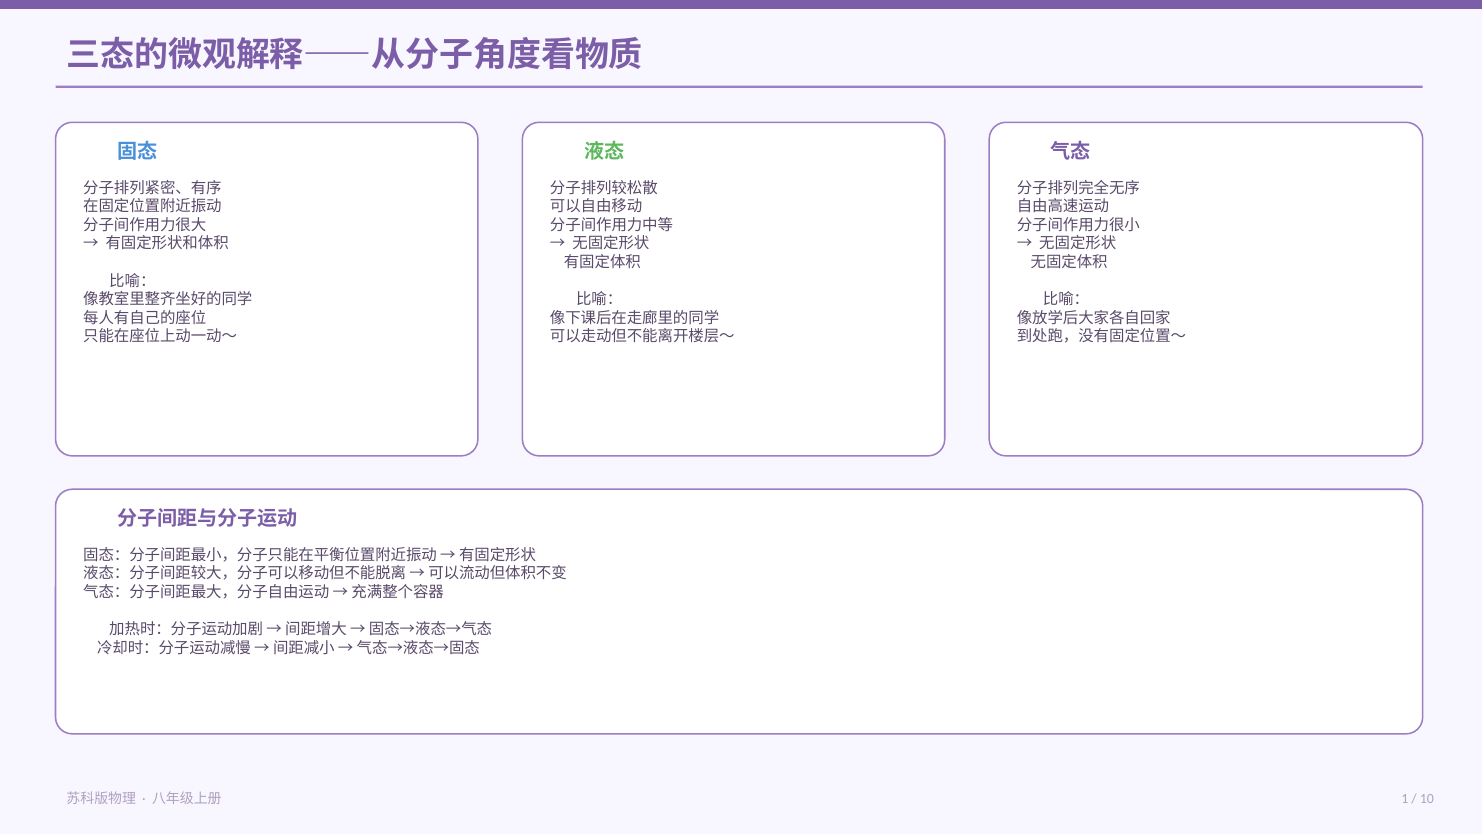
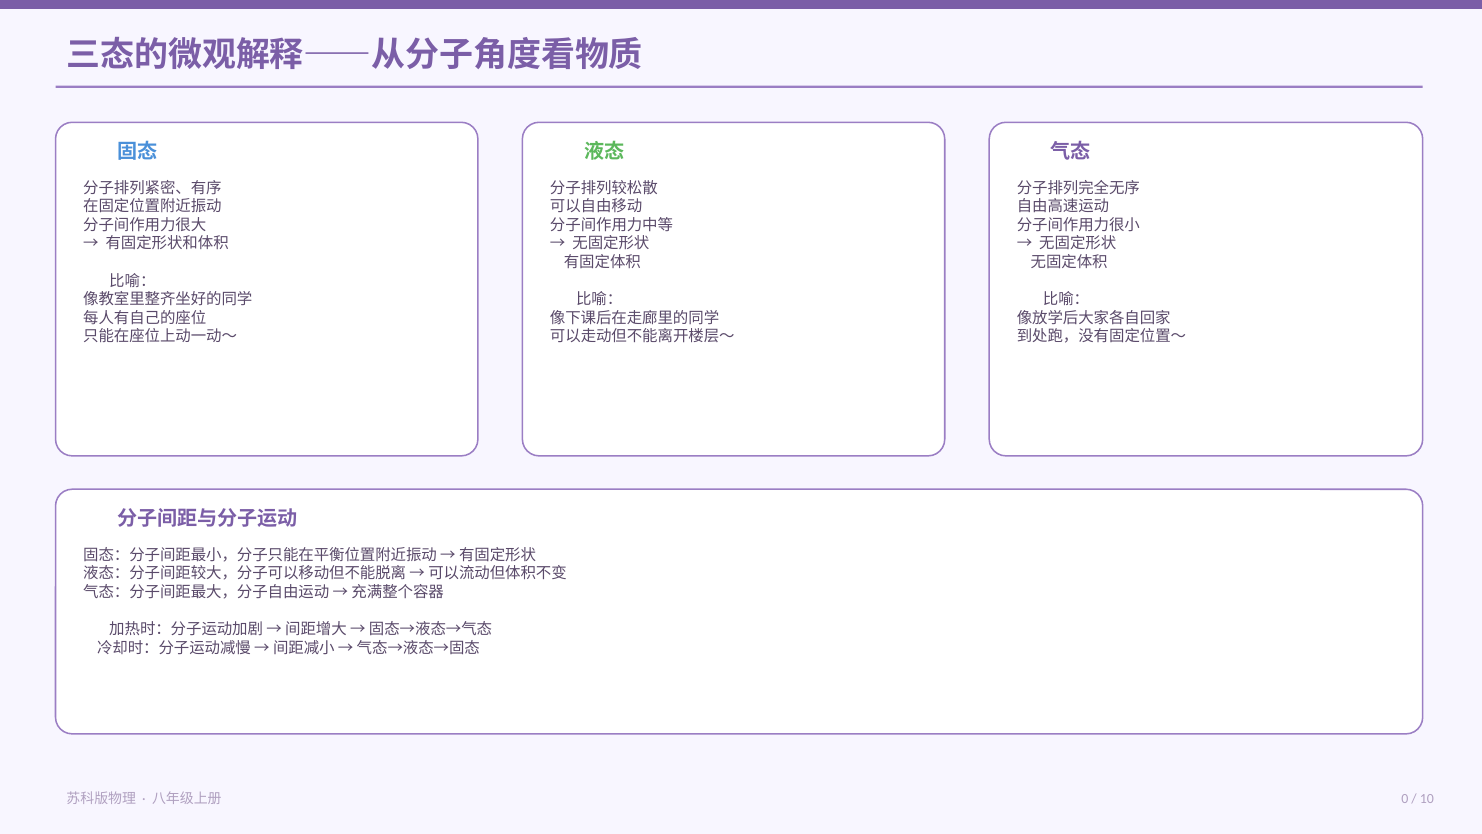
1: 1 -> 0 (1405, 798)
